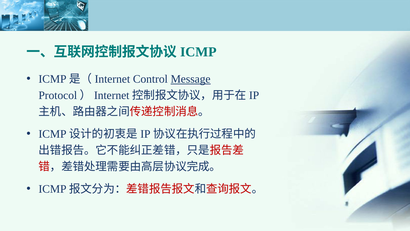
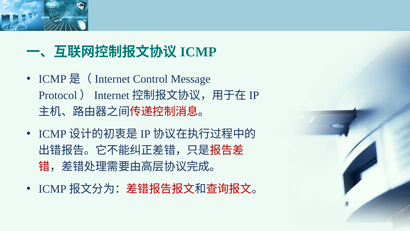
Message underline: present -> none (191, 79)
